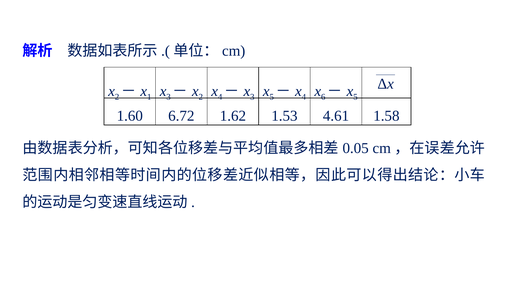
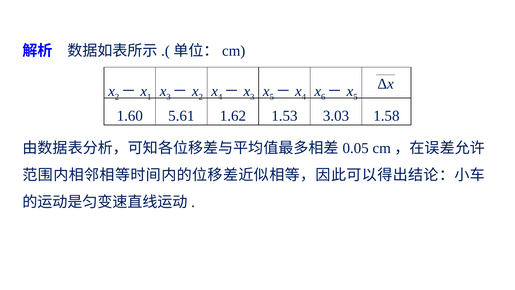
6.72: 6.72 -> 5.61 (181, 116)
4.61: 4.61 -> 3.03 (336, 116)
